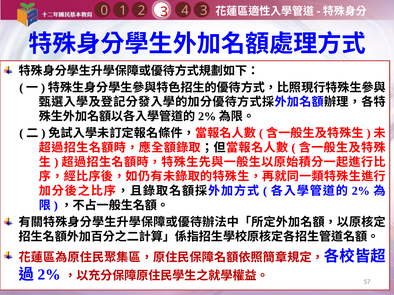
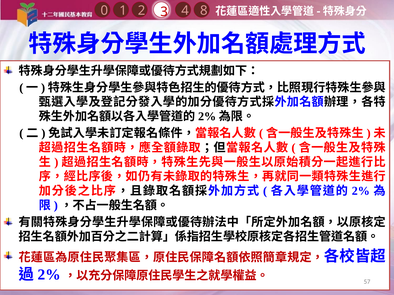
4 3: 3 -> 8 (204, 11)
